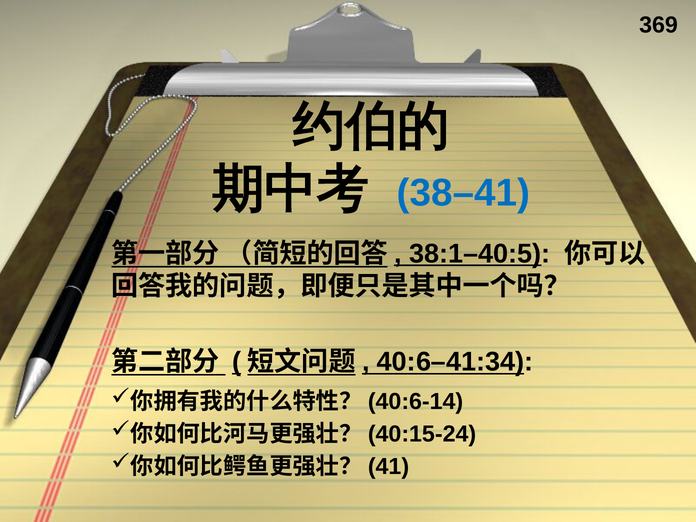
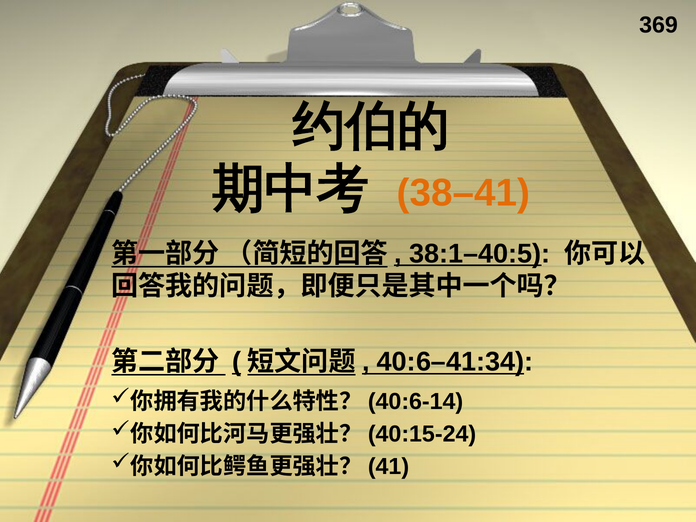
38–41 colour: blue -> orange (464, 193)
